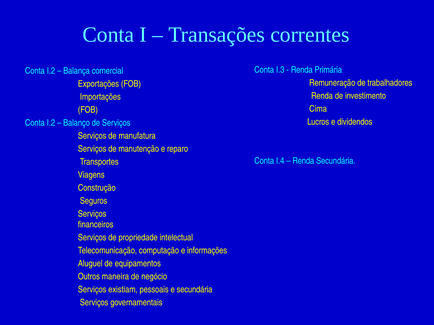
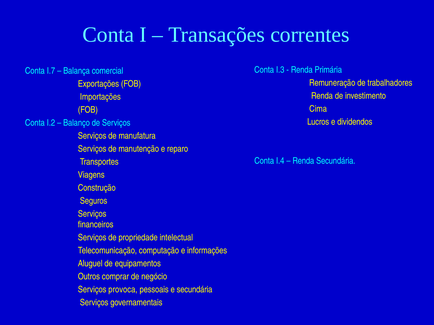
I.2: I.2 -> I.7 (51, 71)
maneira: maneira -> comprar (115, 277)
existiam: existiam -> provoca (123, 290)
